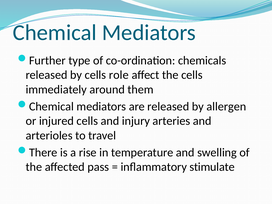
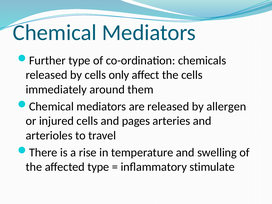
role: role -> only (119, 75)
injury: injury -> pages (136, 121)
affected pass: pass -> type (98, 167)
